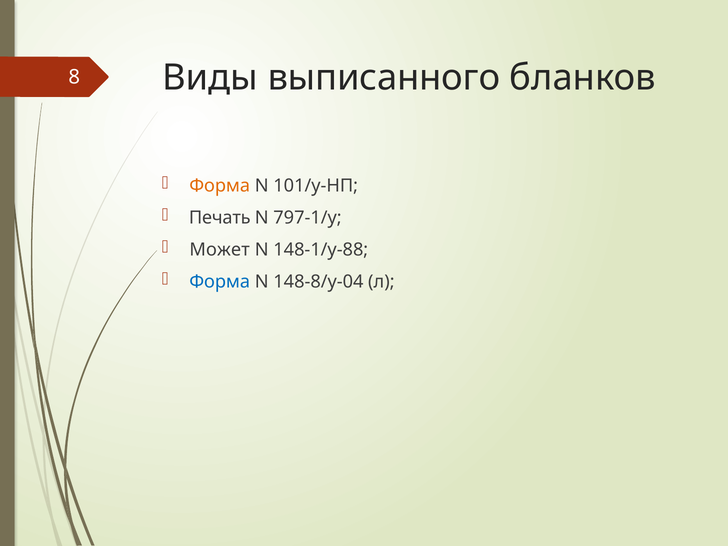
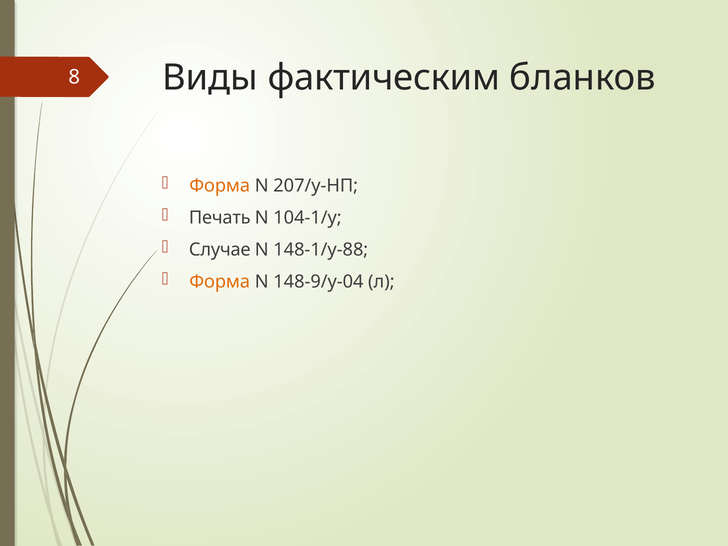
выписанного: выписанного -> фактическим (384, 78)
101/у-НП: 101/у-НП -> 207/у-НП (316, 186)
797-1/у: 797-1/у -> 104-1/у (308, 218)
Может: Может -> Случае (220, 250)
Форма colour: blue -> orange (220, 282)
148-8/у-04: 148-8/у-04 -> 148-9/у-04 (318, 282)
